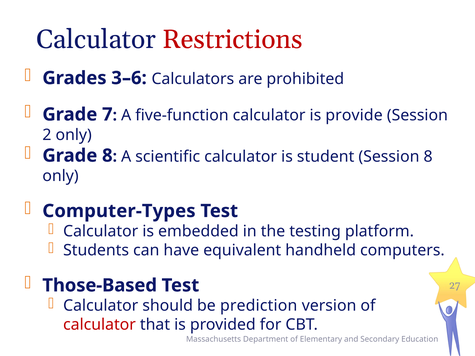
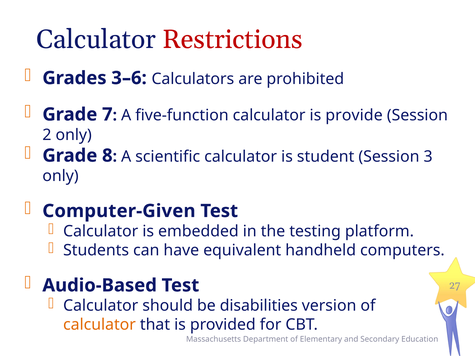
Session 8: 8 -> 3 (428, 157)
Computer-Types: Computer-Types -> Computer-Given (119, 211)
Those-Based: Those-Based -> Audio-Based (100, 286)
prediction: prediction -> disabilities (259, 306)
calculator colour: red -> orange (99, 325)
